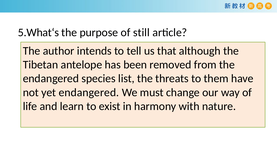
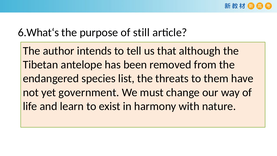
5.What‘s: 5.What‘s -> 6.What‘s (38, 33)
yet endangered: endangered -> government (89, 92)
